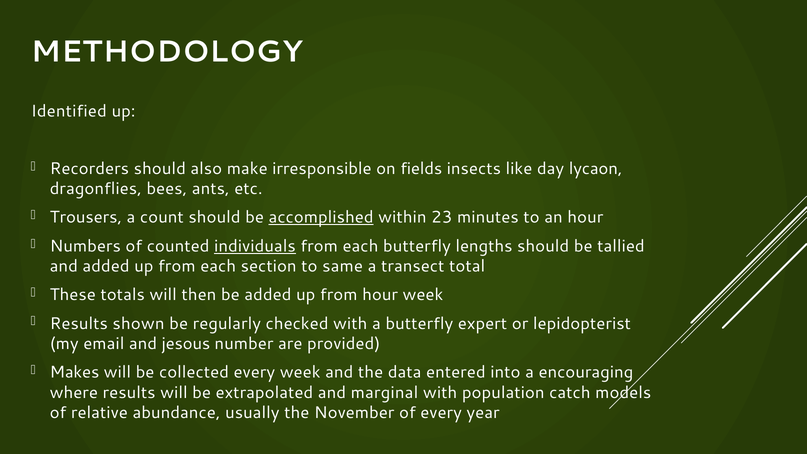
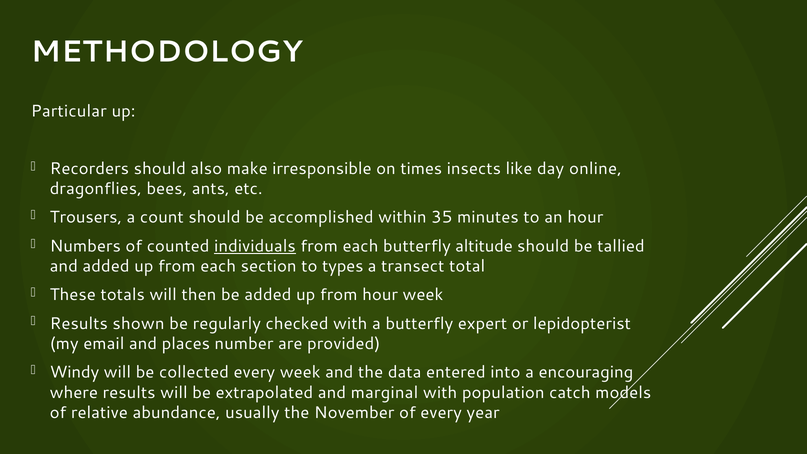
Identified: Identified -> Particular (69, 111)
fields: fields -> times (421, 169)
lycaon: lycaon -> online (595, 169)
accomplished underline: present -> none (321, 217)
23: 23 -> 35 (442, 217)
lengths: lengths -> altitude (484, 246)
same: same -> types (343, 266)
jesous: jesous -> places (186, 344)
Makes: Makes -> Windy (74, 372)
